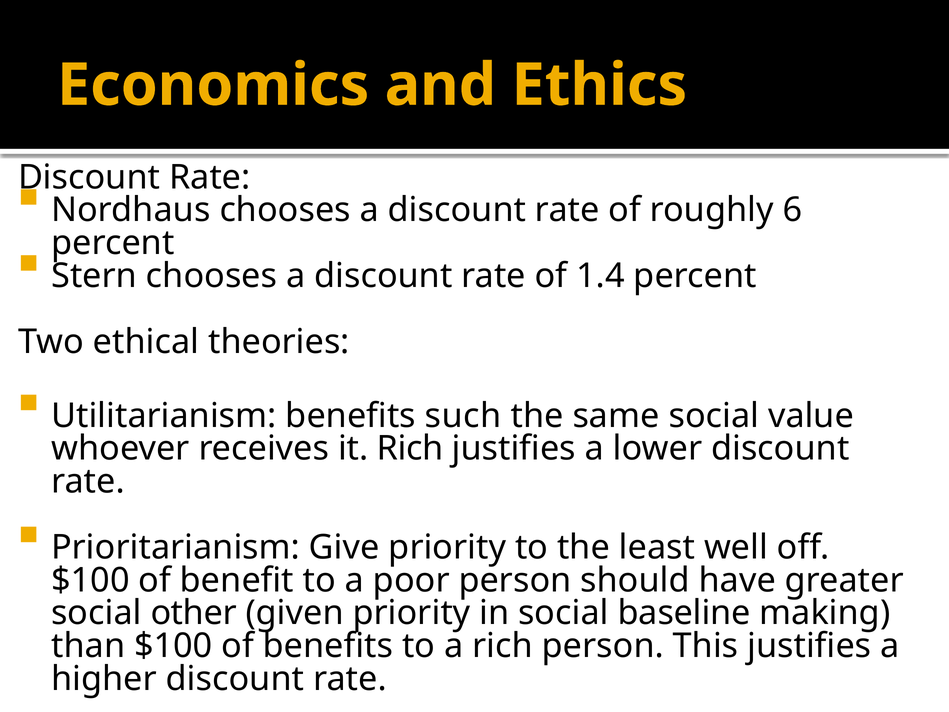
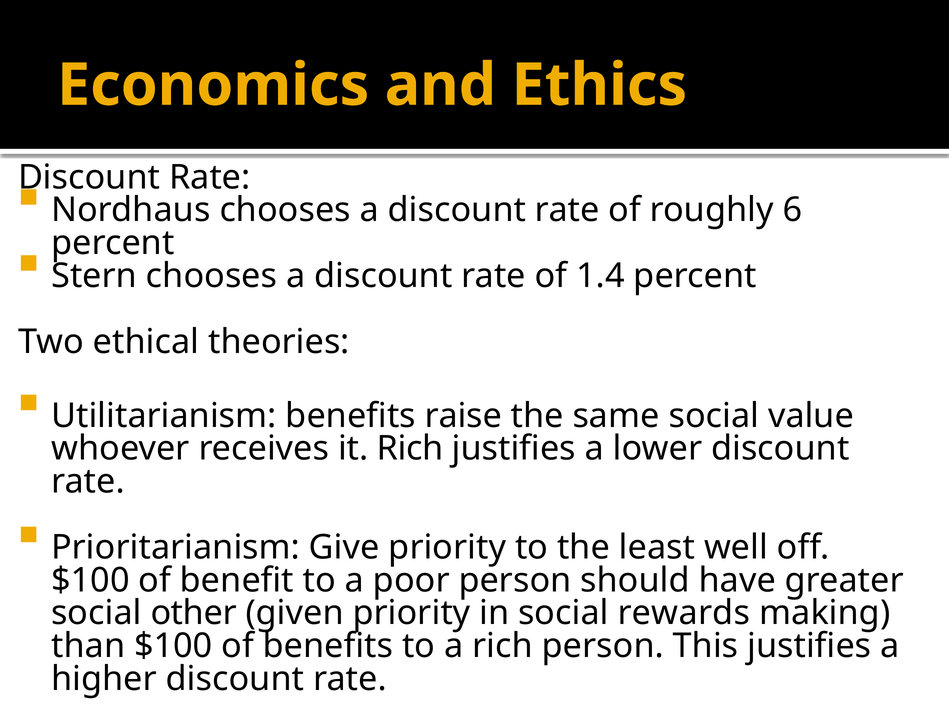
such: such -> raise (463, 416)
baseline: baseline -> rewards (684, 613)
